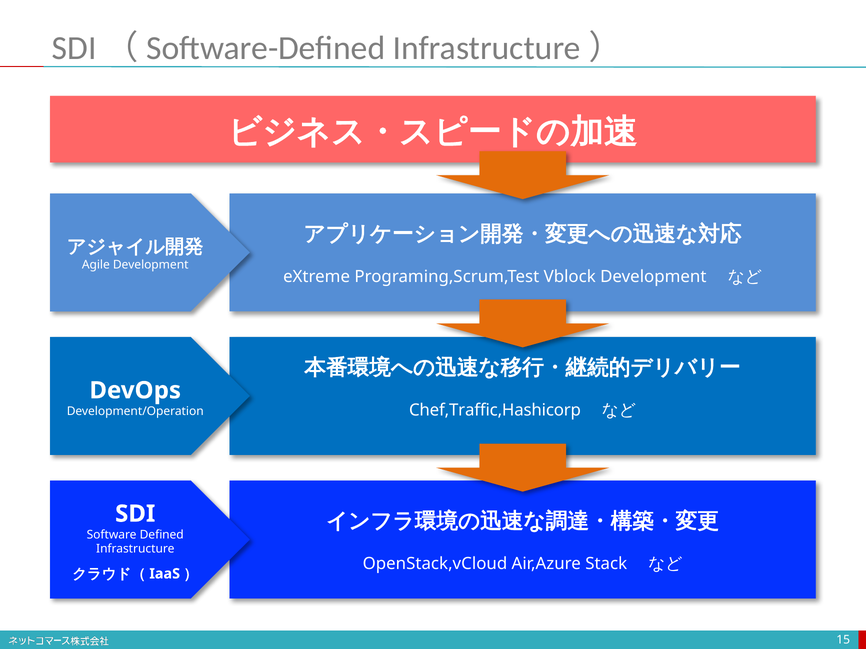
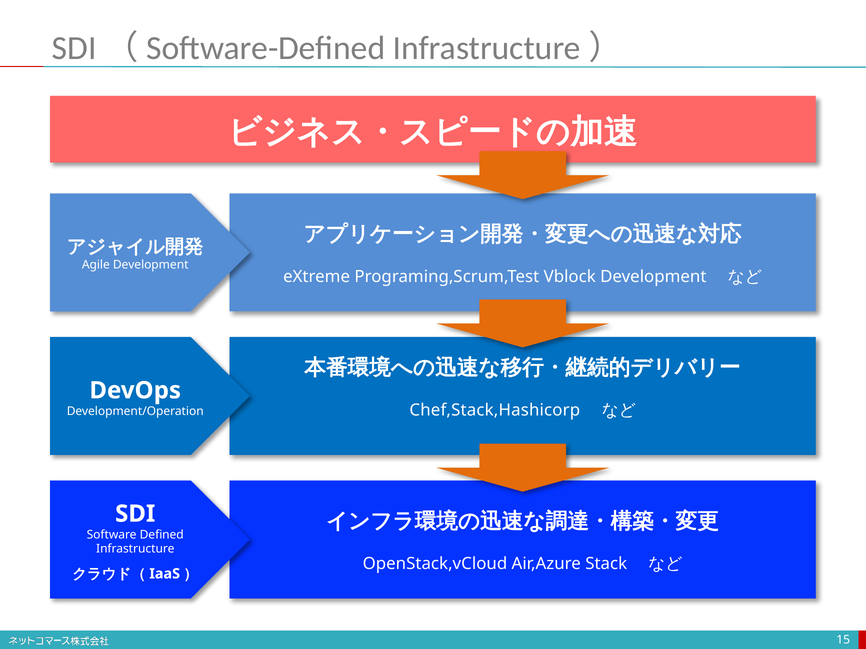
Chef,Traffic,Hashicorp: Chef,Traffic,Hashicorp -> Chef,Stack,Hashicorp (495, 410)
